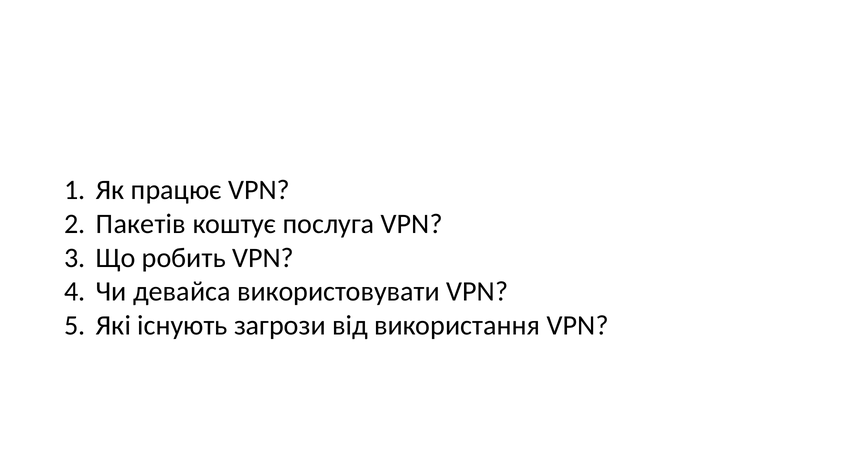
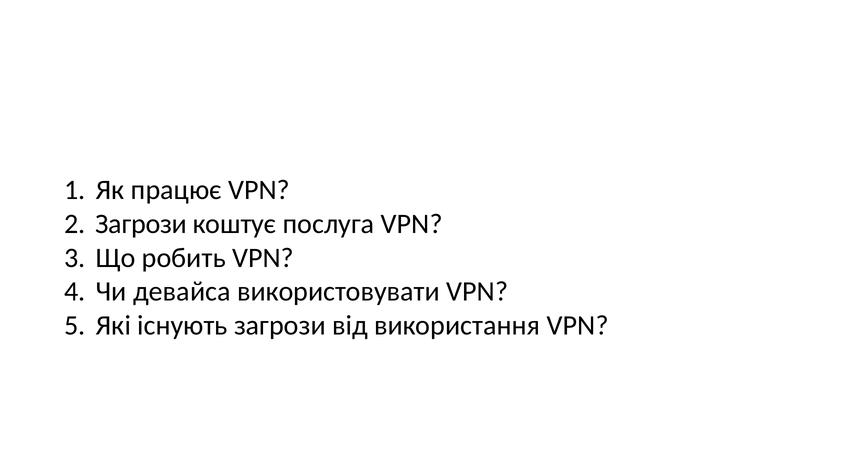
Пакетів: Пакетів -> Загрози (141, 224)
